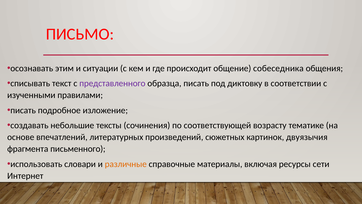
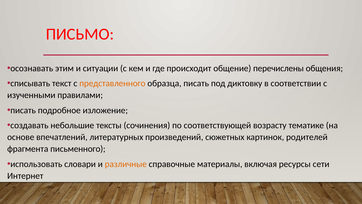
собеседника: собеседника -> перечислены (278, 68)
представленного colour: purple -> orange (112, 83)
двуязычия: двуязычия -> родителей (307, 137)
